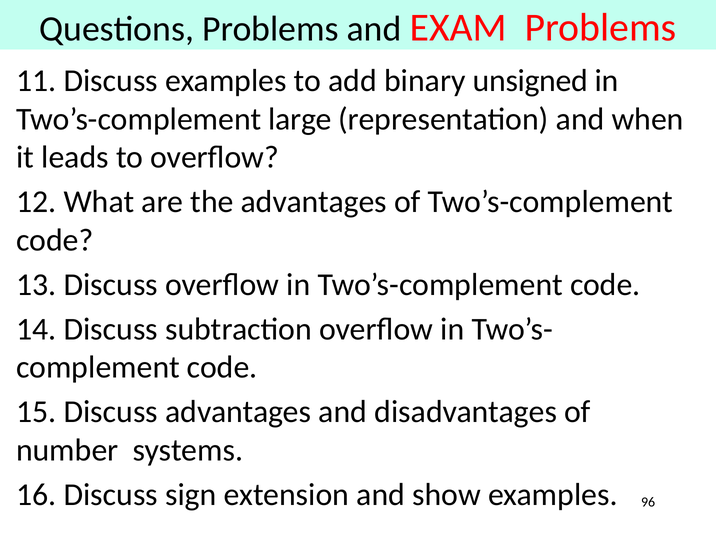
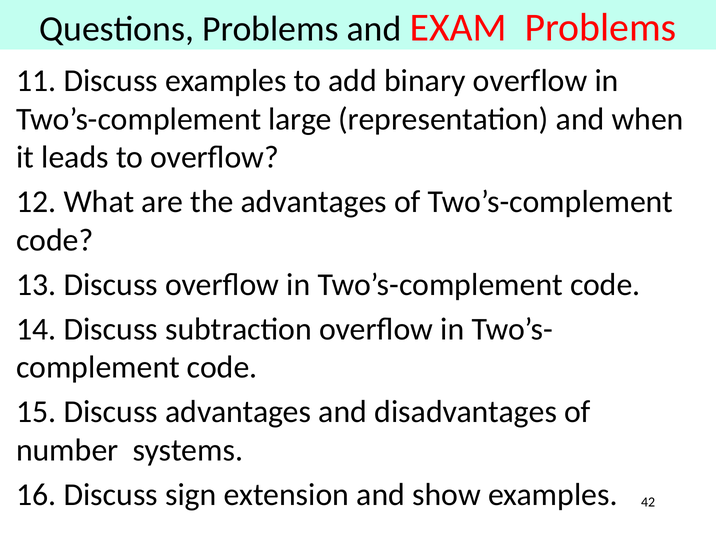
binary unsigned: unsigned -> overflow (530, 81)
96: 96 -> 42 (648, 502)
